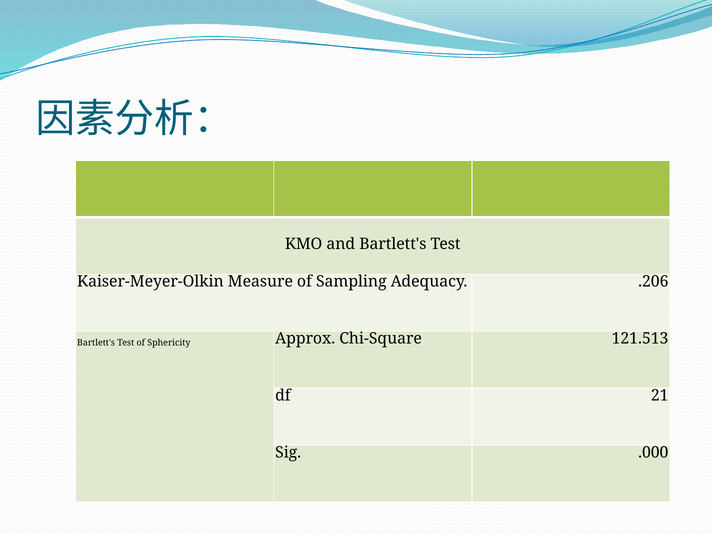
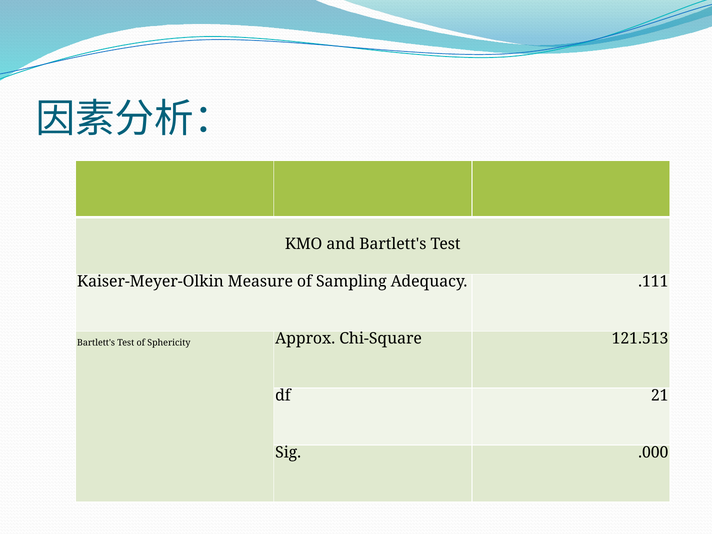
.206: .206 -> .111 (653, 282)
